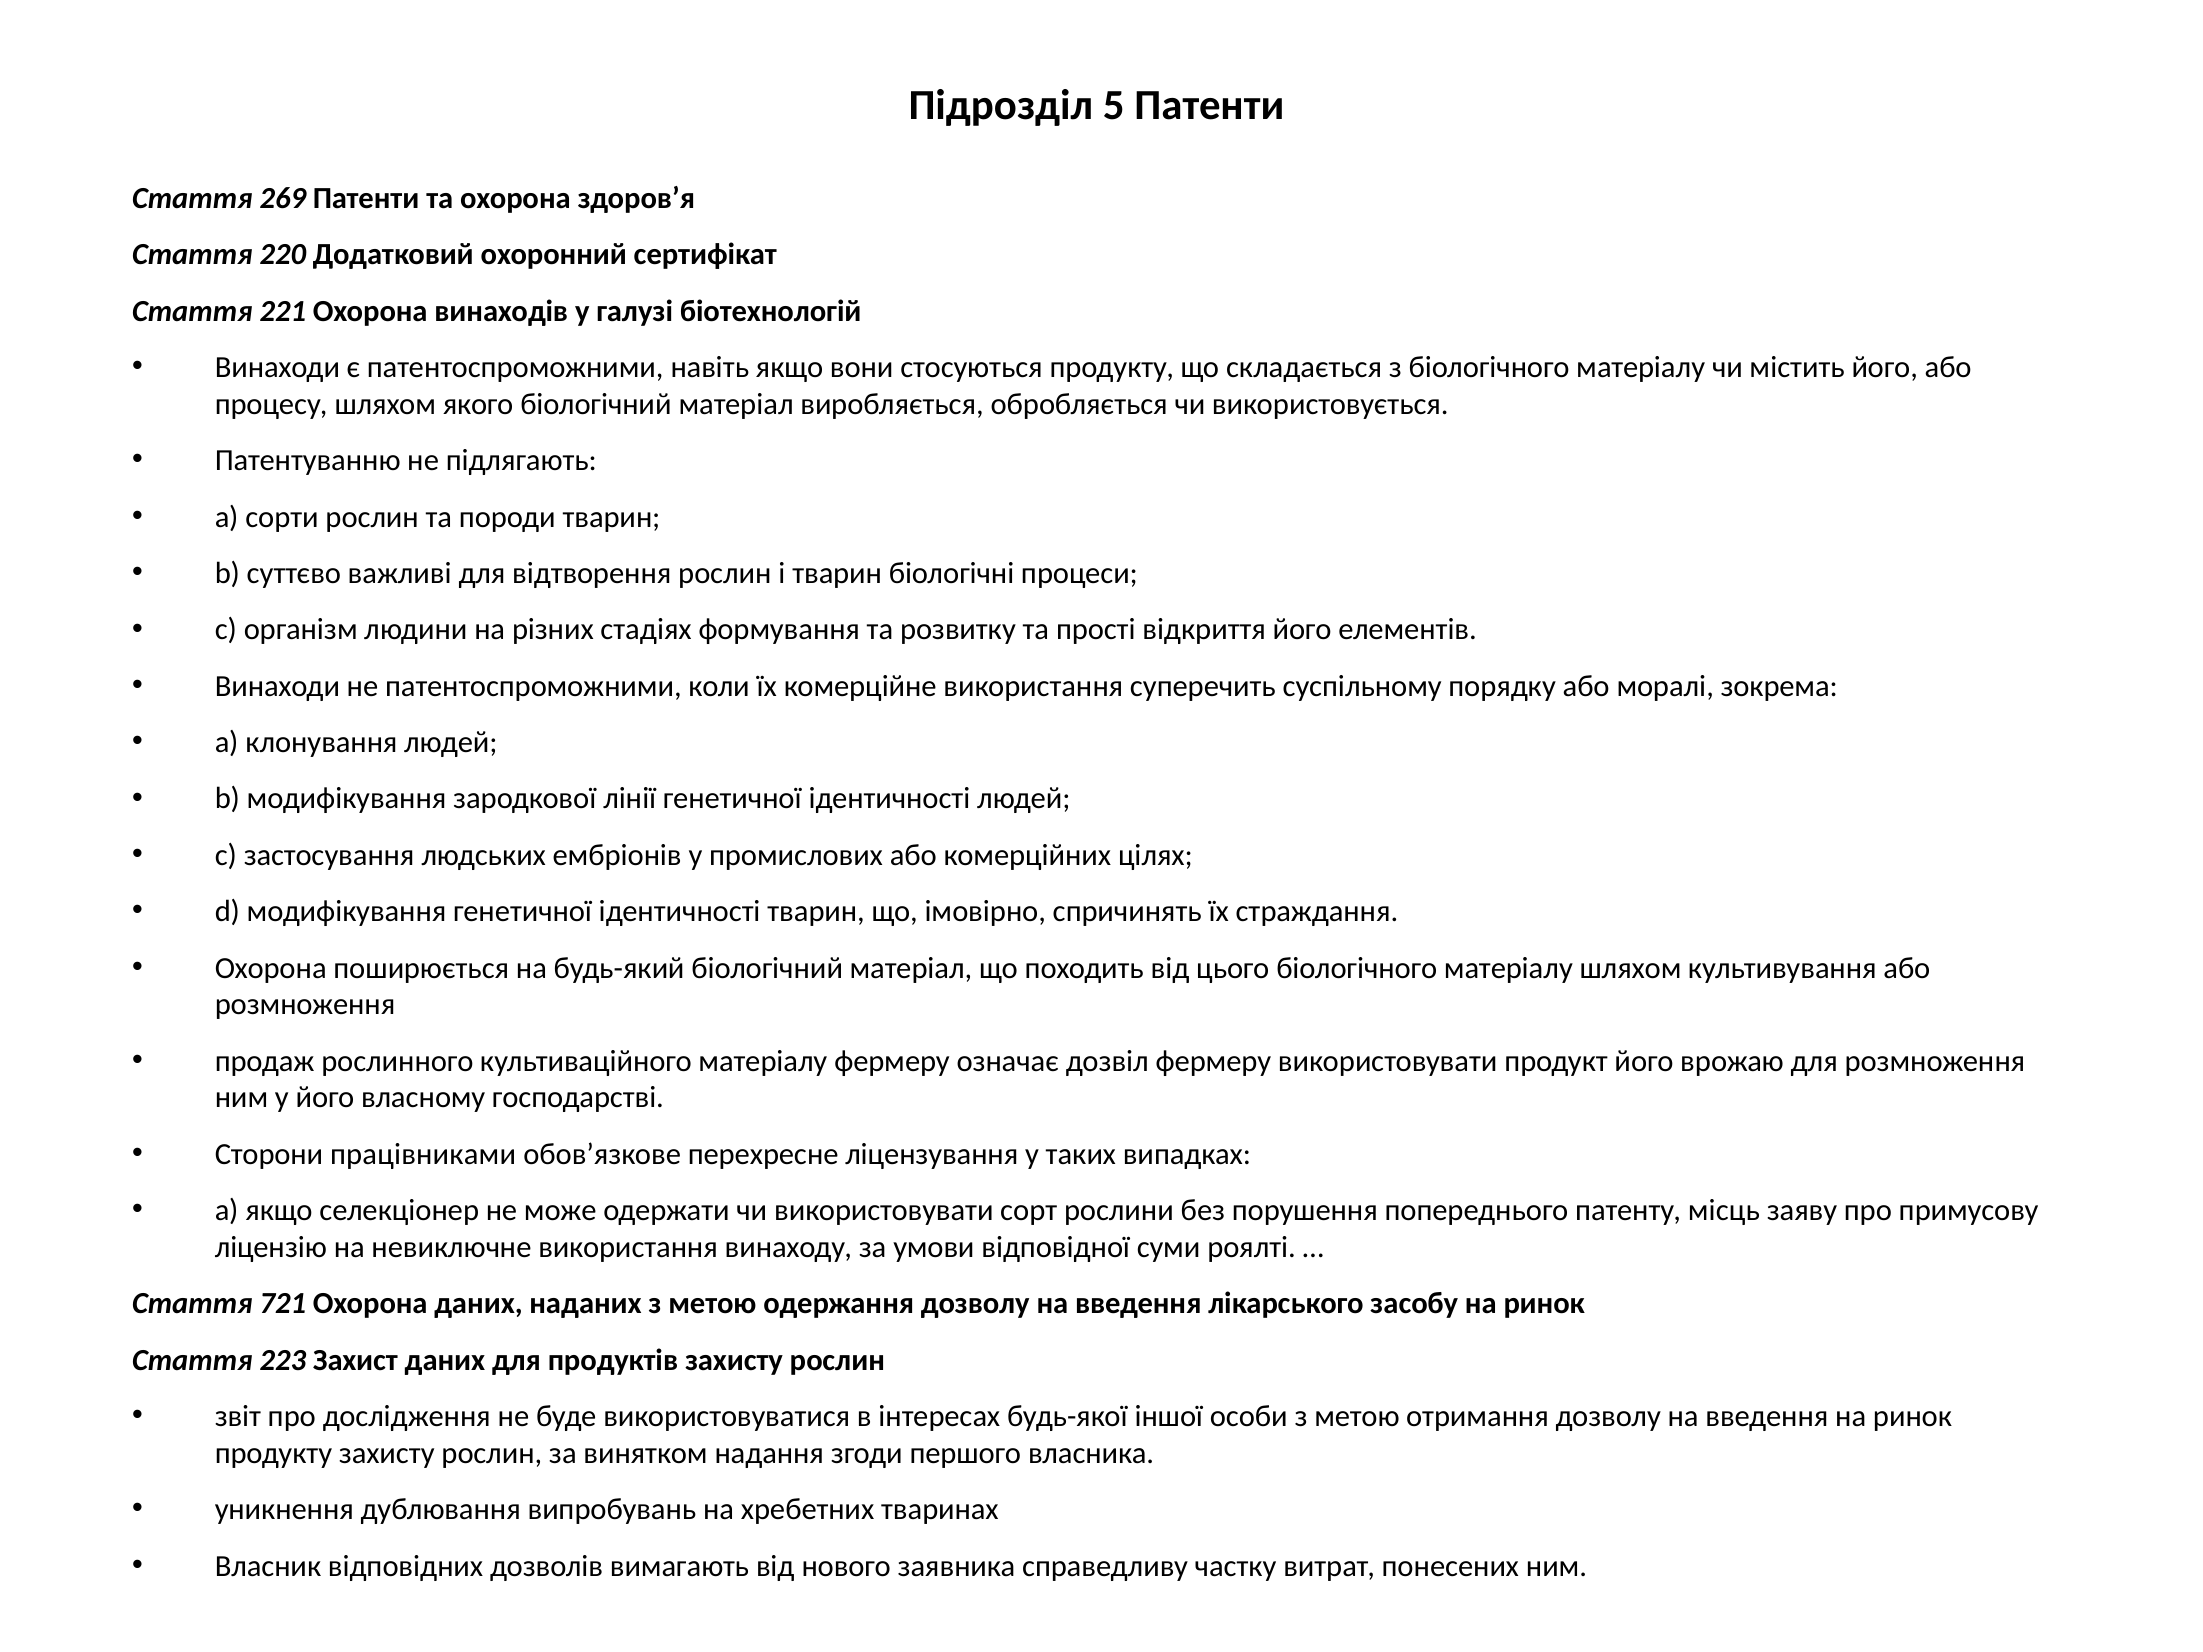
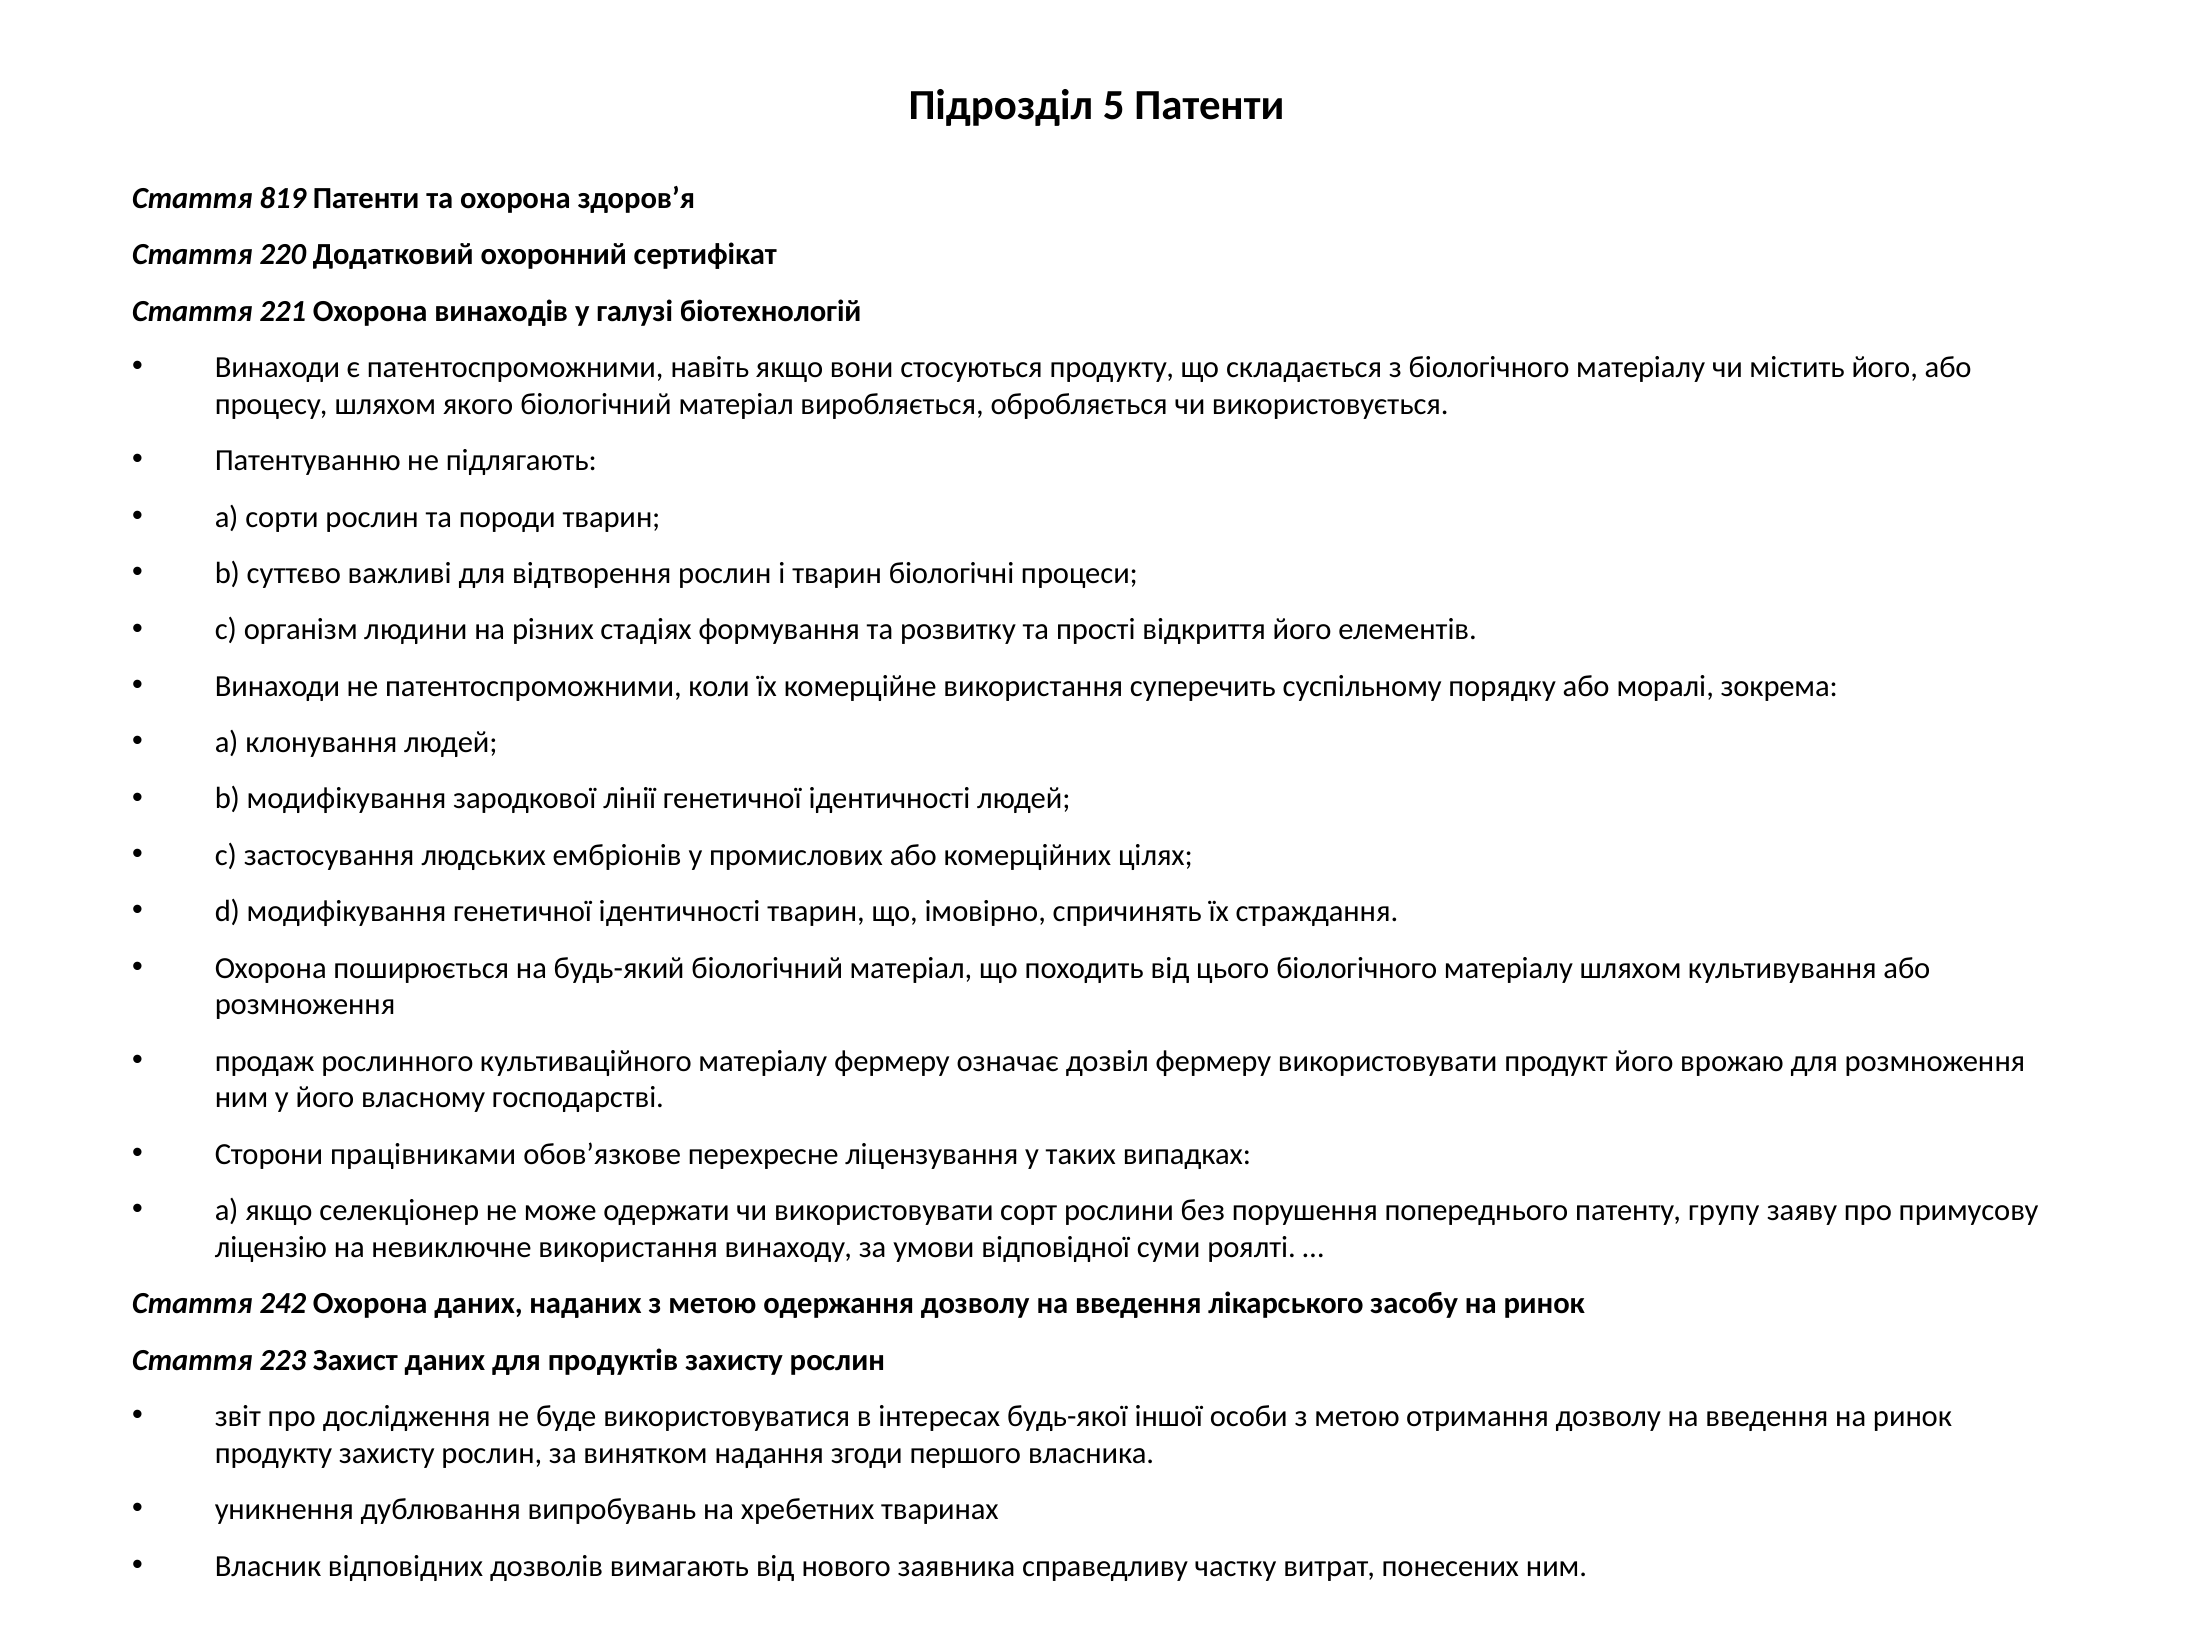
269: 269 -> 819 (283, 198)
місць: місць -> групу (1724, 1211)
721: 721 -> 242 (283, 1304)
